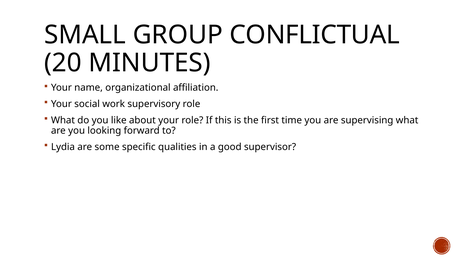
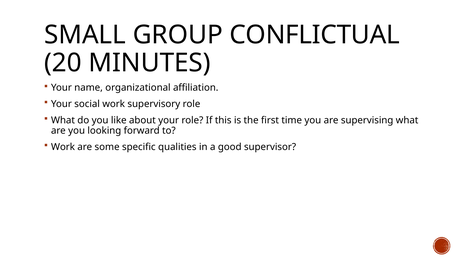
Lydia: Lydia -> Work (63, 147)
